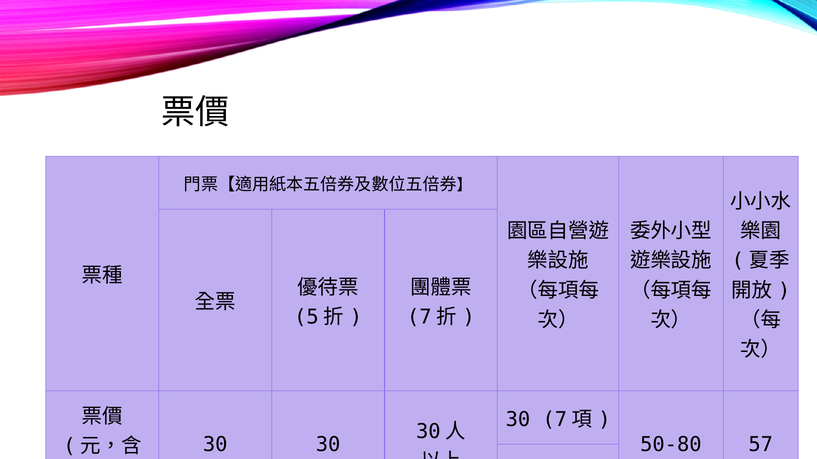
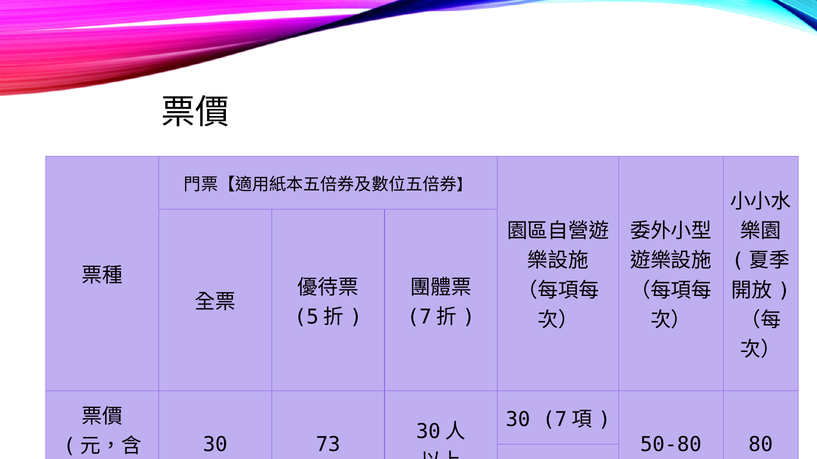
30 30: 30 -> 73 (328, 445)
57: 57 -> 80 (761, 445)
